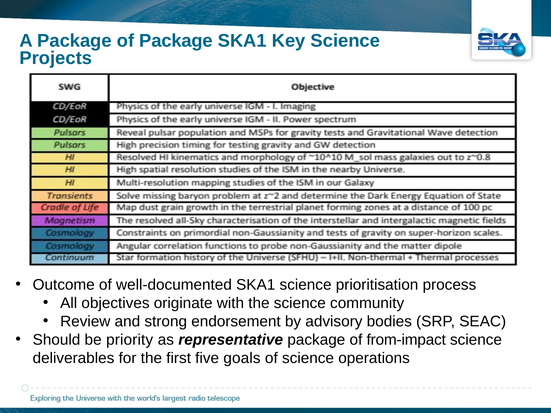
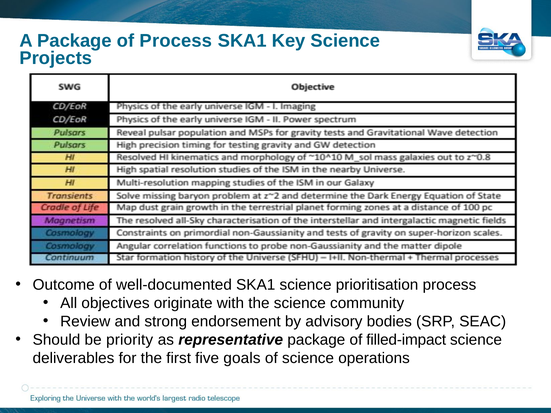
of Package: Package -> Process (176, 41)
from-impact: from-impact -> filled-impact (406, 340)
